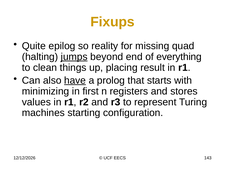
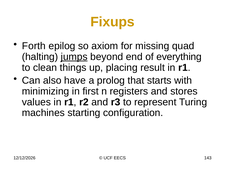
Quite: Quite -> Forth (34, 46)
reality: reality -> axiom (105, 46)
have underline: present -> none (75, 80)
